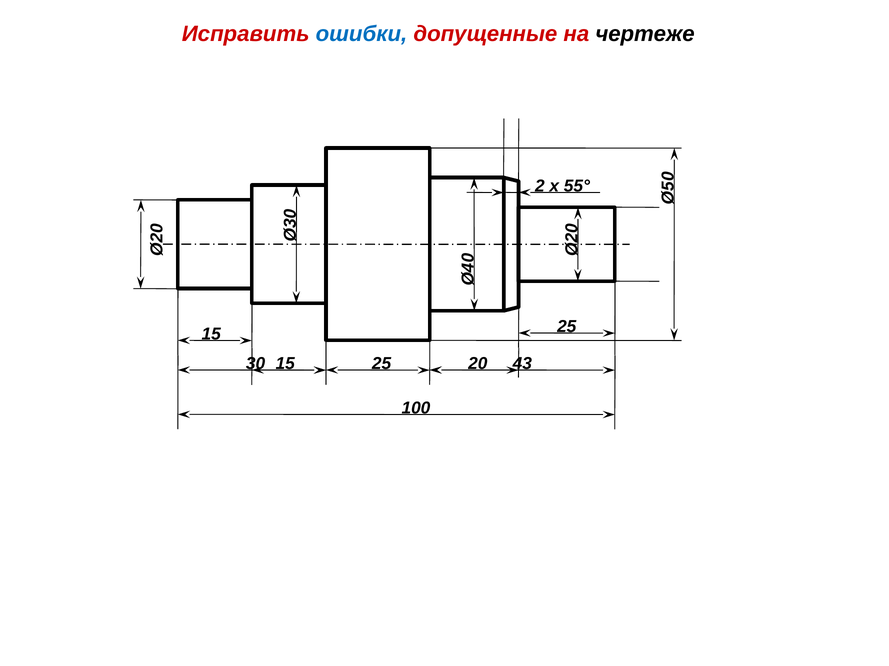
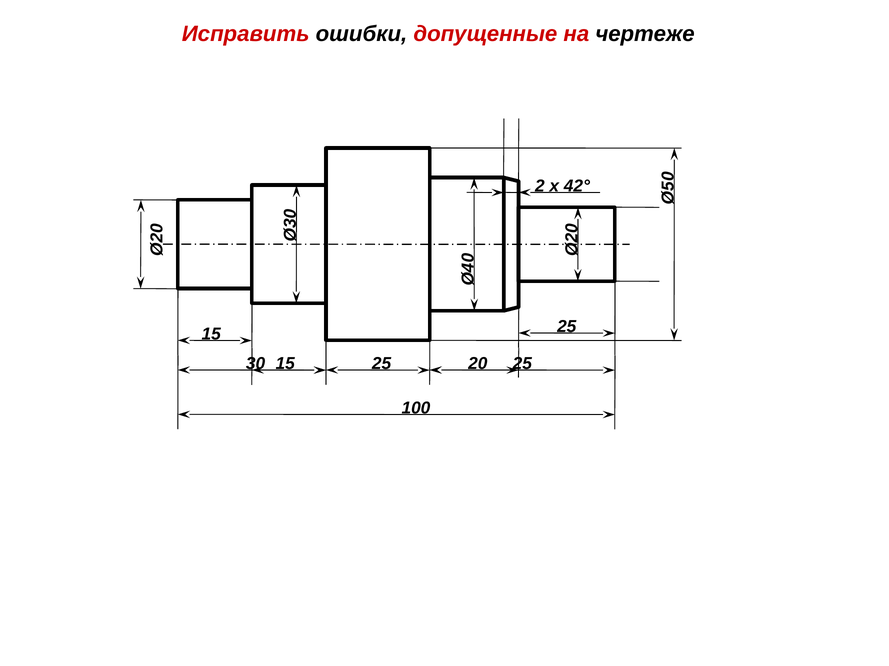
ошибки colour: blue -> black (361, 34)
55°: 55° -> 42° (577, 186)
30 43: 43 -> 25 (522, 364)
